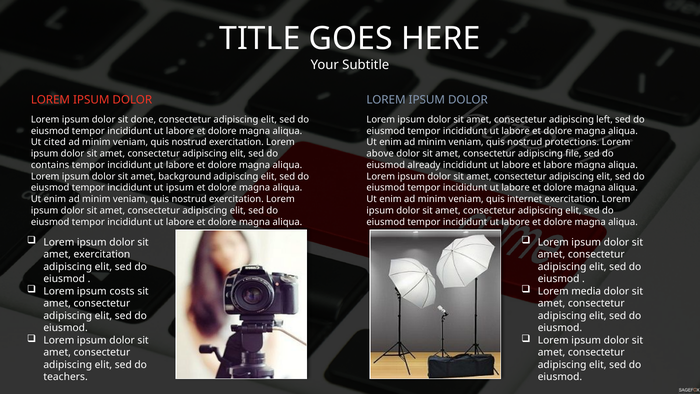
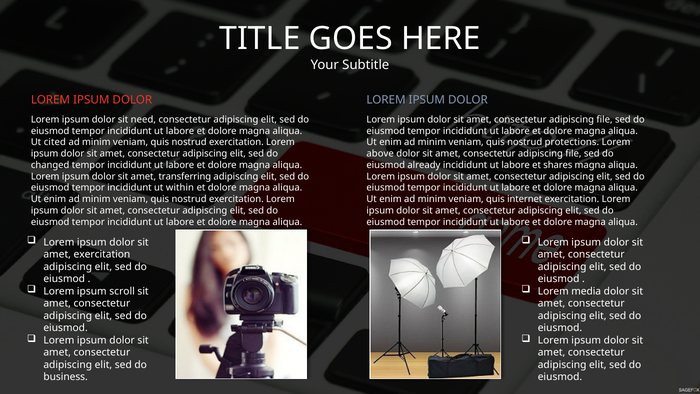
done: done -> need (143, 119)
left: left -> file (604, 119)
contains: contains -> changed (50, 165)
et labore: labore -> shares (558, 165)
background: background -> transferring (185, 176)
ut ipsum: ipsum -> within (180, 188)
costs: costs -> scroll (122, 291)
teachers: teachers -> business (66, 377)
